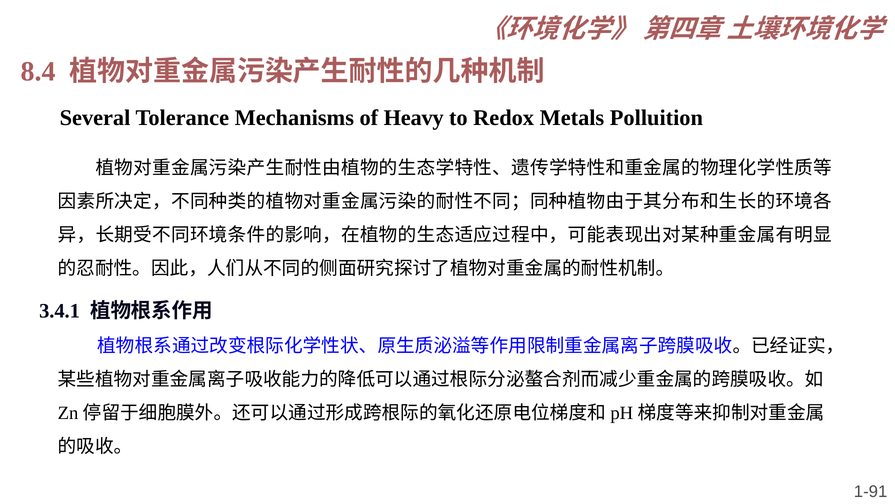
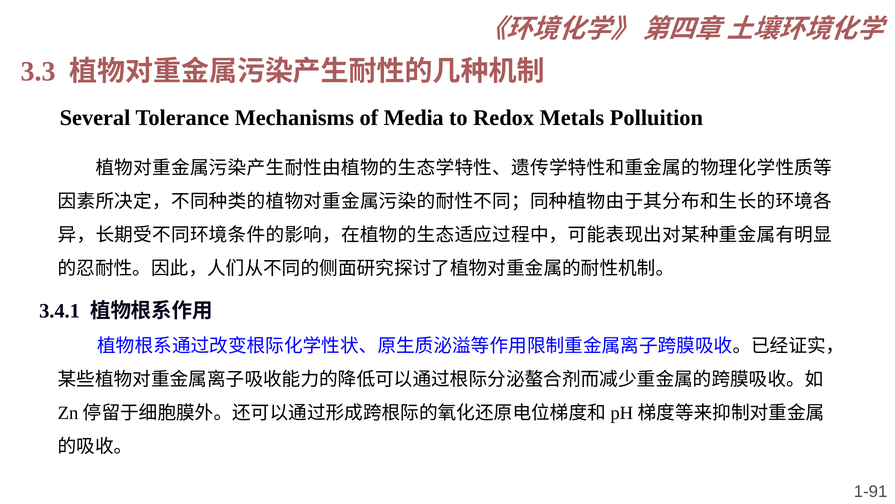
8.4: 8.4 -> 3.3 (38, 71)
Heavy: Heavy -> Media (414, 118)
